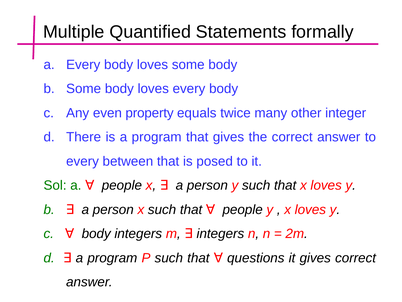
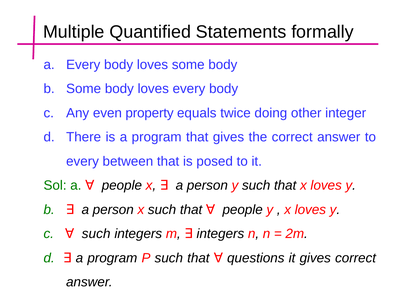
many: many -> doing (271, 113)
body: body -> such (96, 233)
